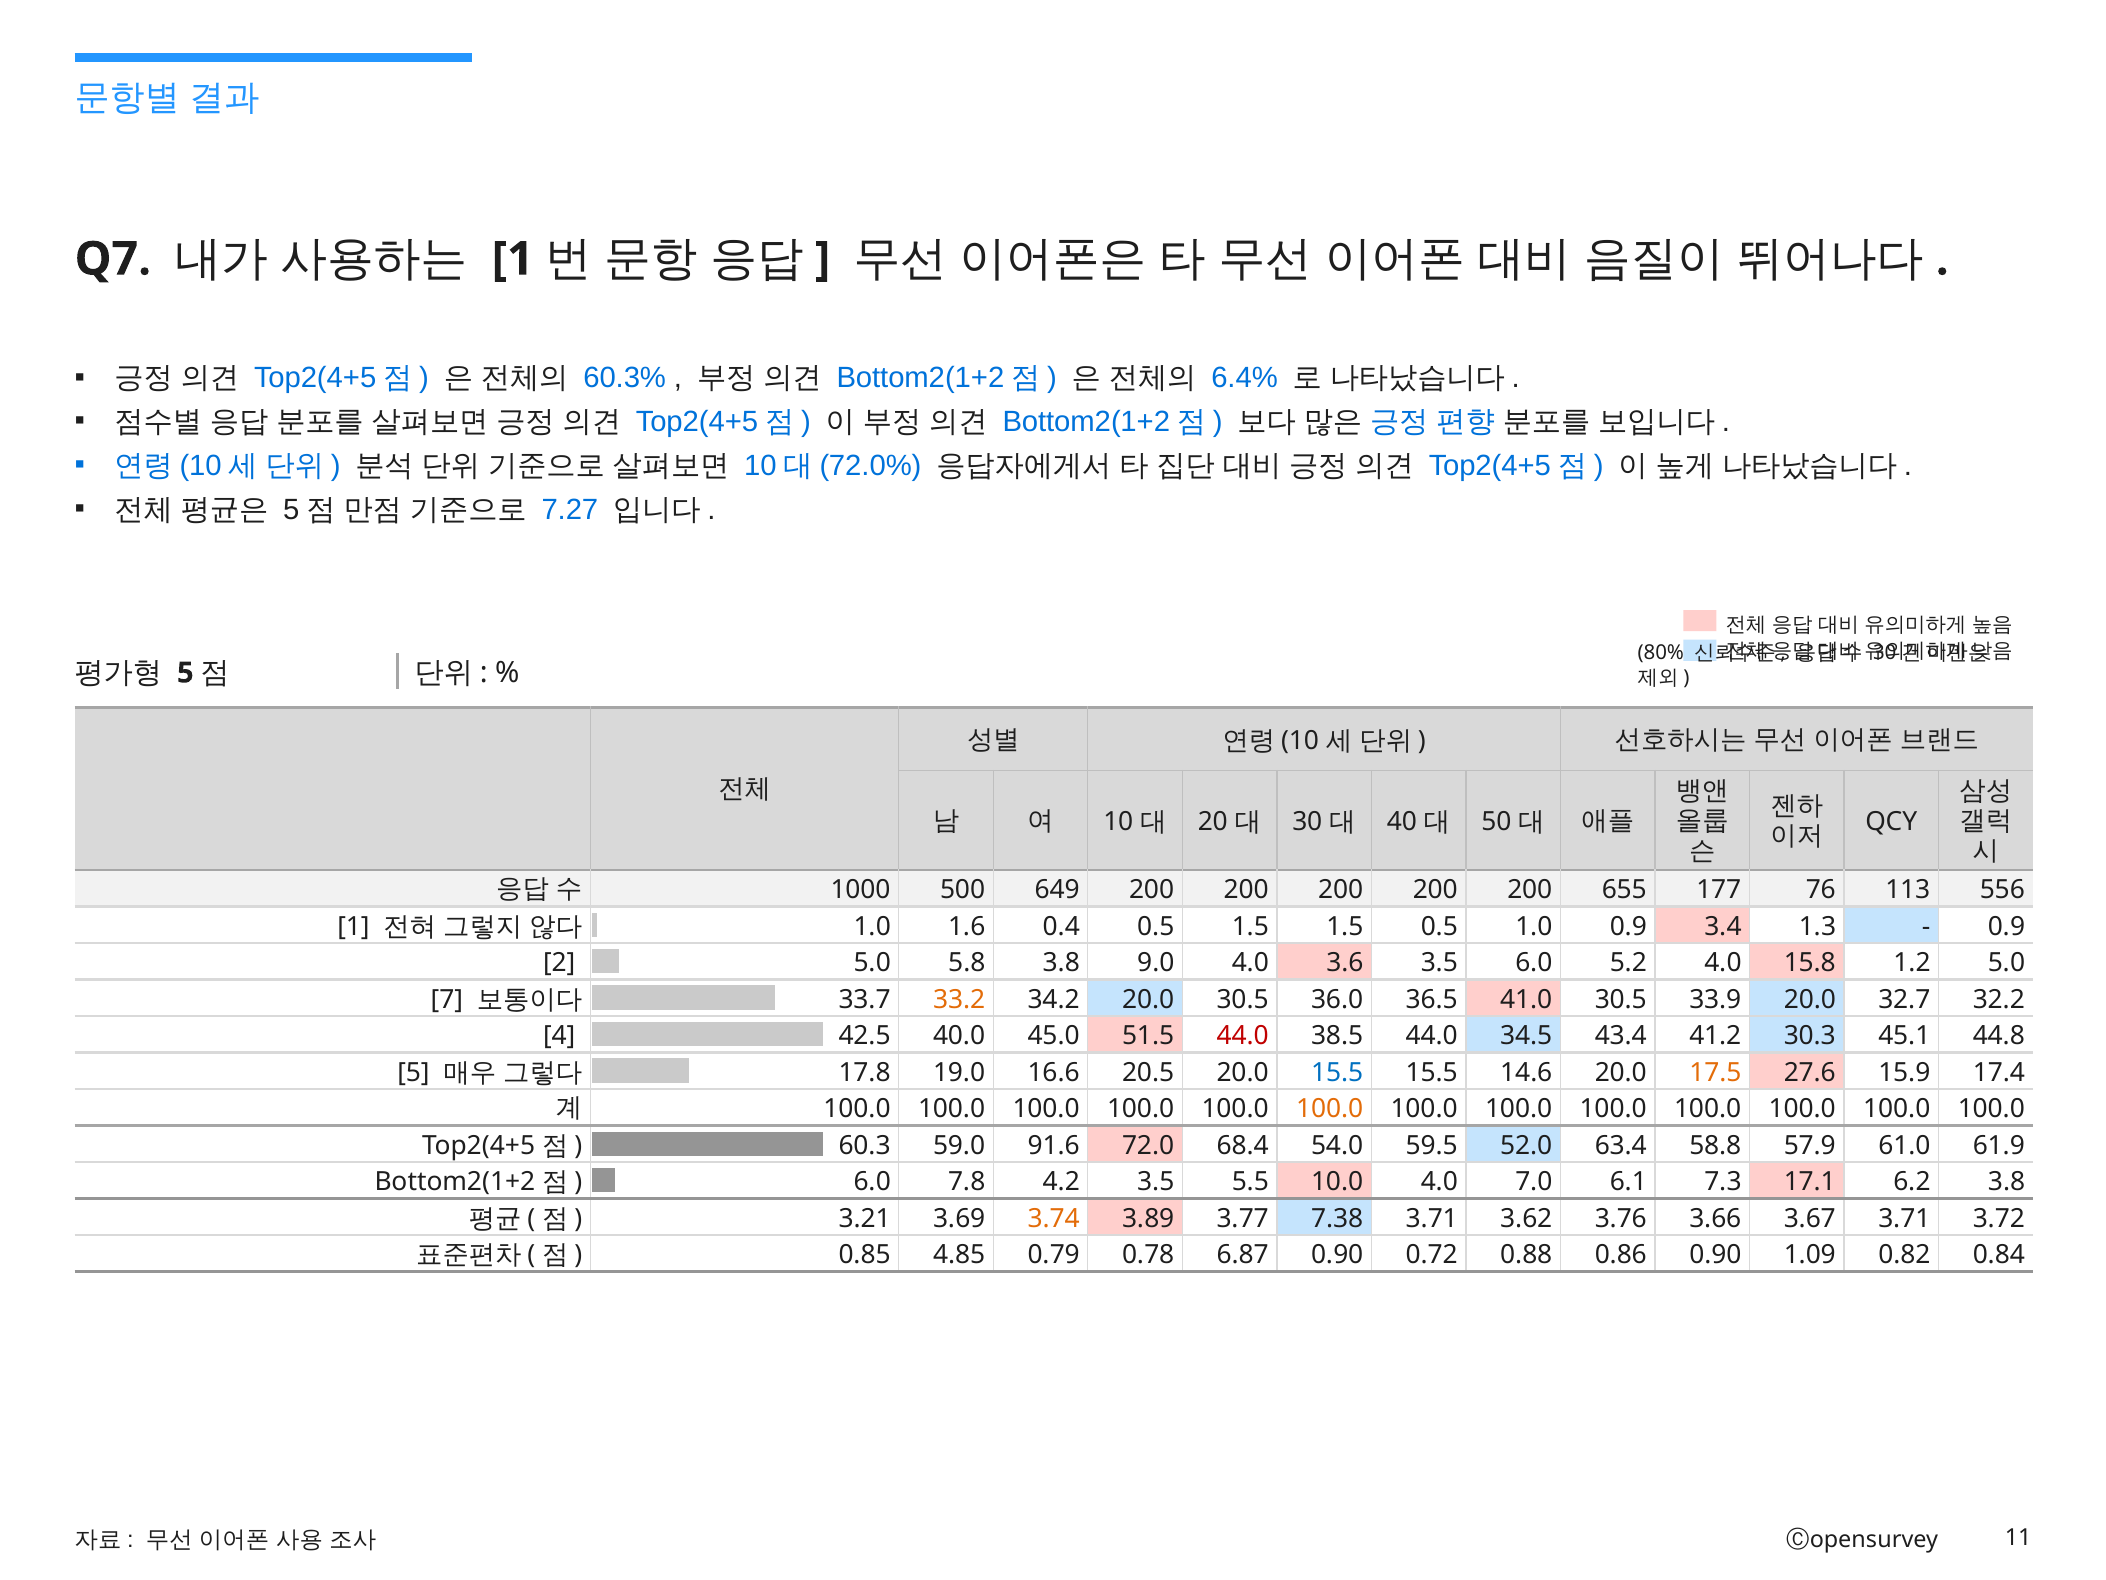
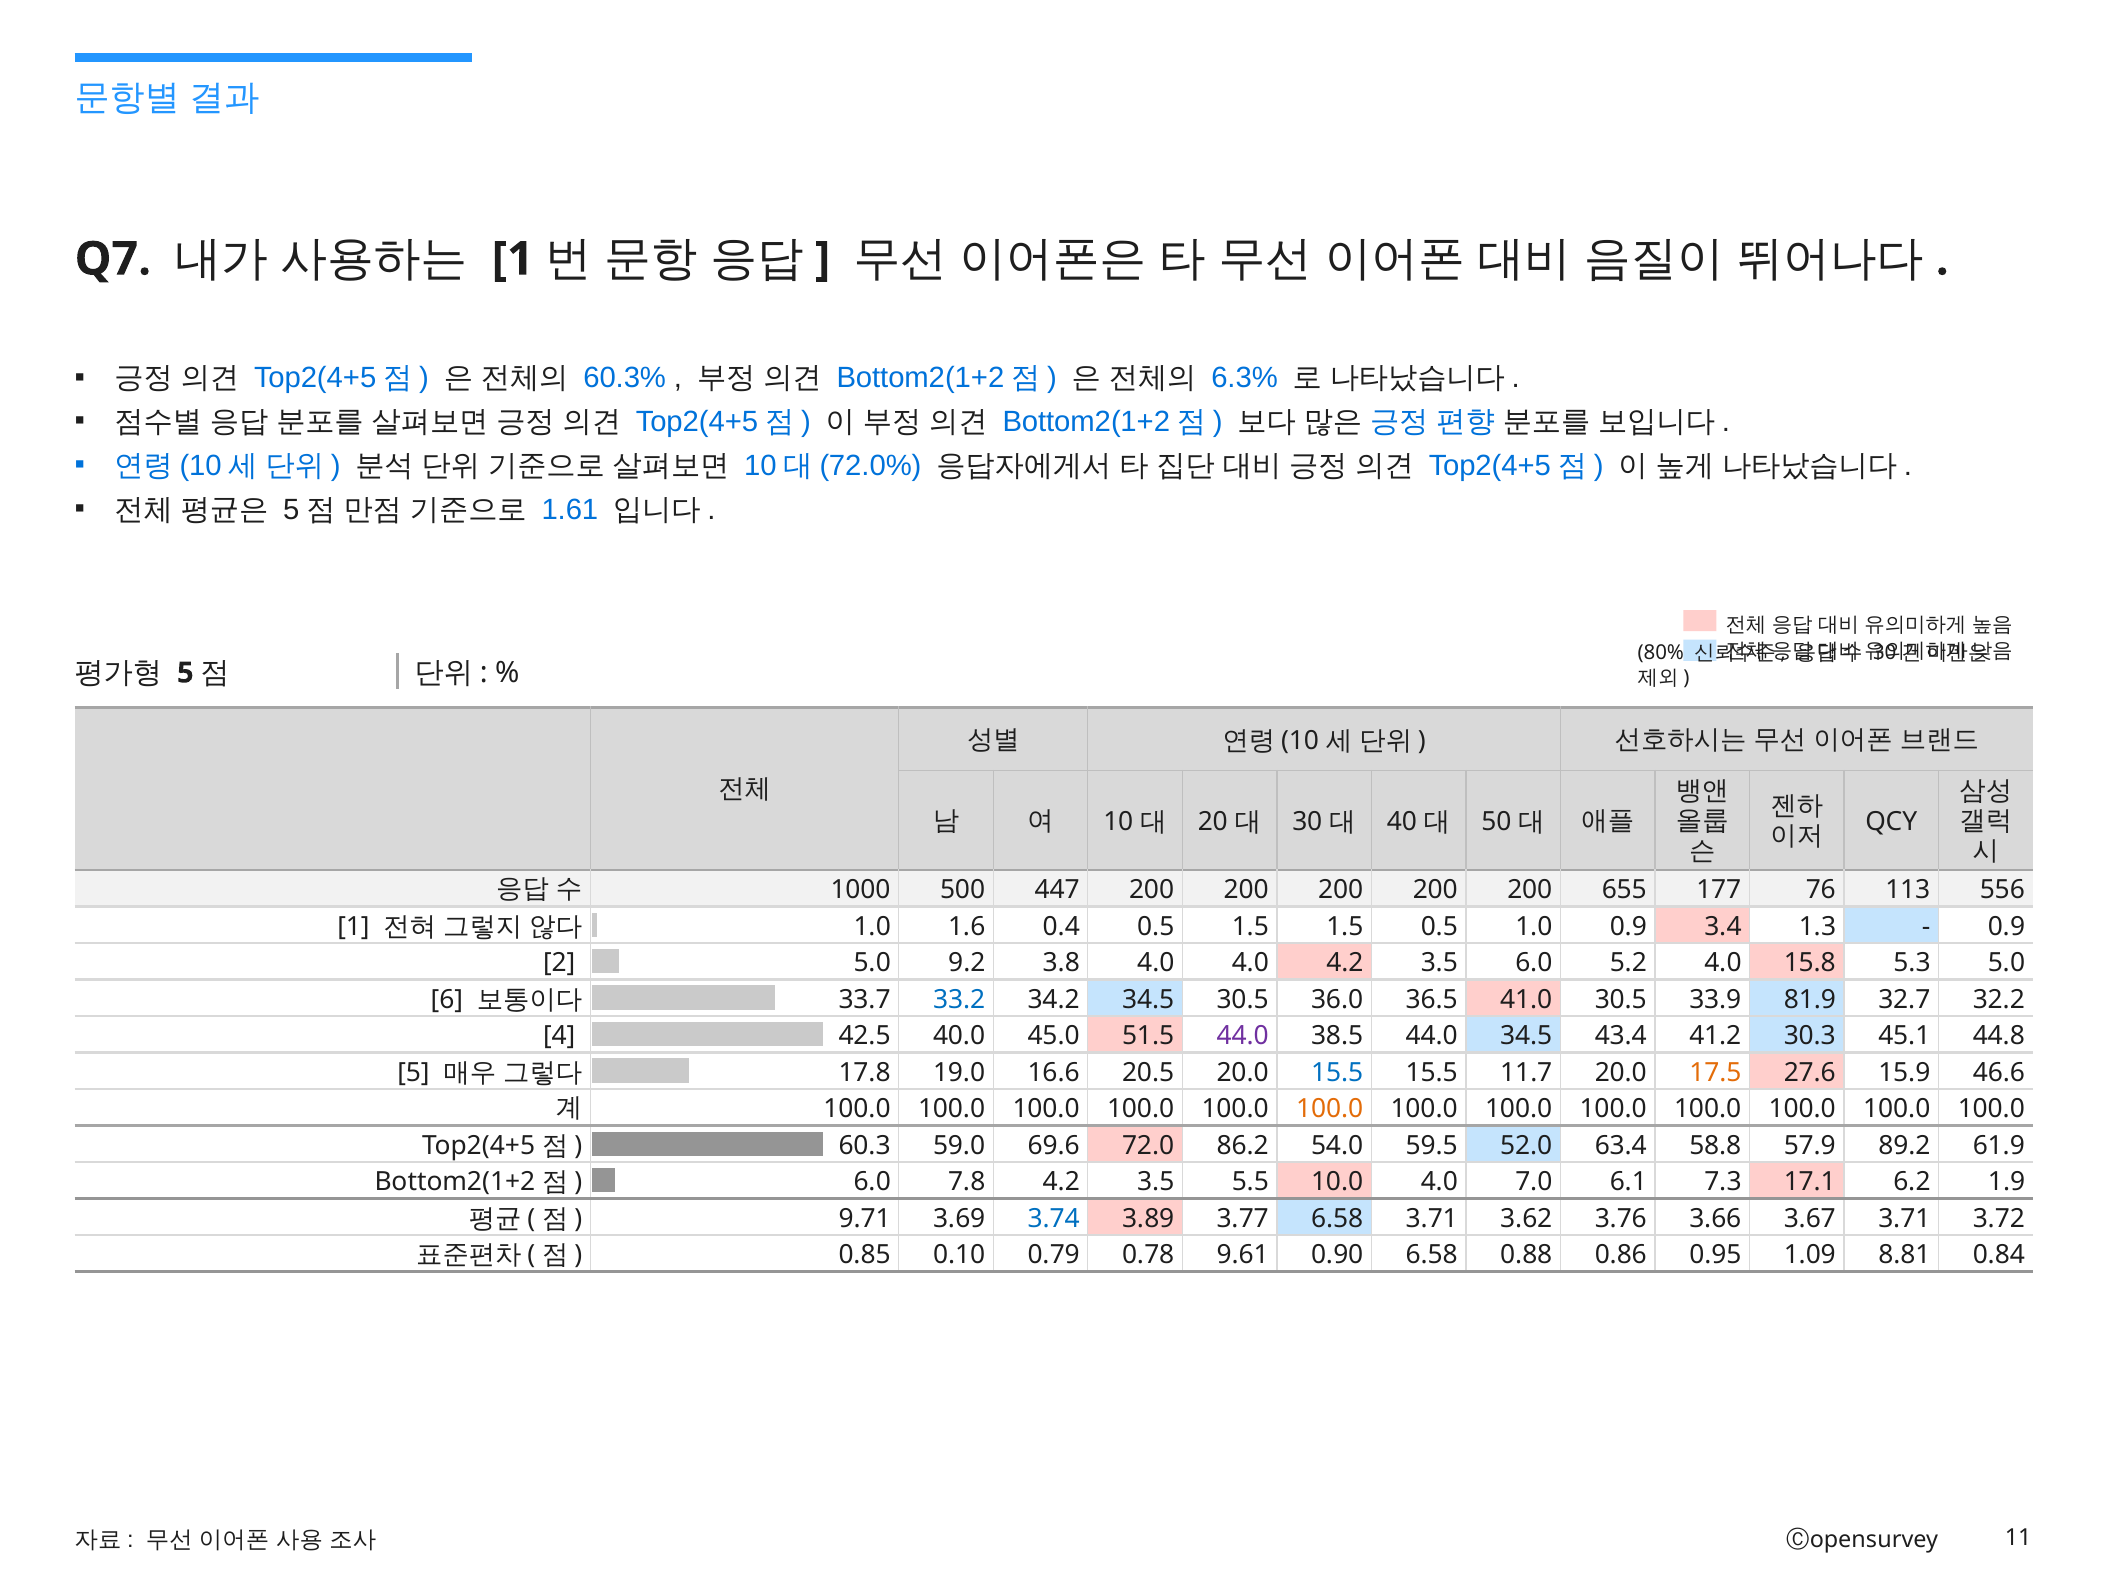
6.4%: 6.4% -> 6.3% (1245, 378)
7.27: 7.27 -> 1.61 (570, 509)
649: 649 -> 447 (1057, 890)
5.8: 5.8 -> 9.2 (967, 963)
3.8 9.0: 9.0 -> 4.0 (1156, 963)
4.0 3.6: 3.6 -> 4.2 (1345, 963)
1.2: 1.2 -> 5.3 (1912, 963)
7: 7 -> 6 (447, 999)
33.2 colour: orange -> blue (959, 999)
34.2 20.0: 20.0 -> 34.5 (1148, 999)
33.9 20.0: 20.0 -> 81.9 (1810, 999)
44.0 colour: red -> purple (1243, 1036)
14.6: 14.6 -> 11.7 (1526, 1072)
17.4: 17.4 -> 46.6 (1999, 1072)
91.6: 91.6 -> 69.6 (1054, 1145)
68.4: 68.4 -> 86.2 (1243, 1145)
61.0: 61.0 -> 89.2 (1904, 1145)
6.2 3.8: 3.8 -> 1.9 (2007, 1181)
3.21: 3.21 -> 9.71 (865, 1218)
3.74 colour: orange -> blue (1054, 1218)
3.77 7.38: 7.38 -> 6.58 (1337, 1218)
4.85: 4.85 -> 0.10 (959, 1254)
6.87: 6.87 -> 9.61 (1243, 1254)
0.90 0.72: 0.72 -> 6.58 (1432, 1254)
0.86 0.90: 0.90 -> 0.95 (1715, 1254)
0.82: 0.82 -> 8.81 (1904, 1254)
